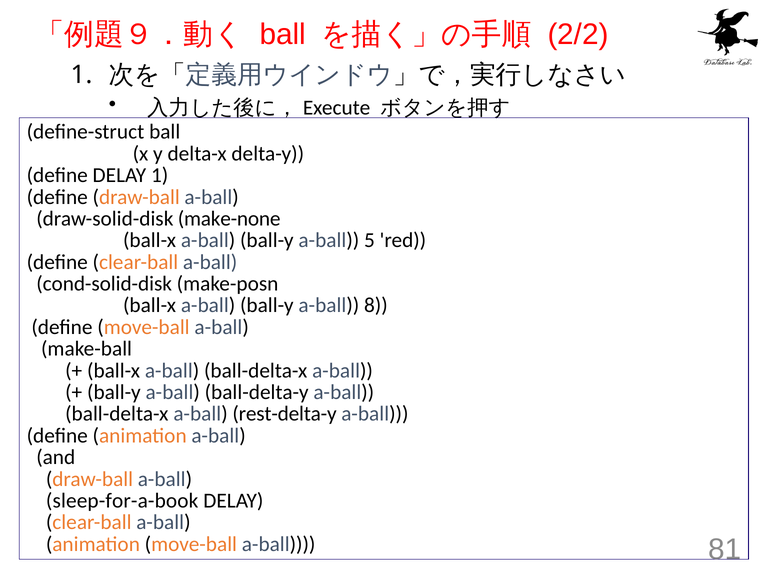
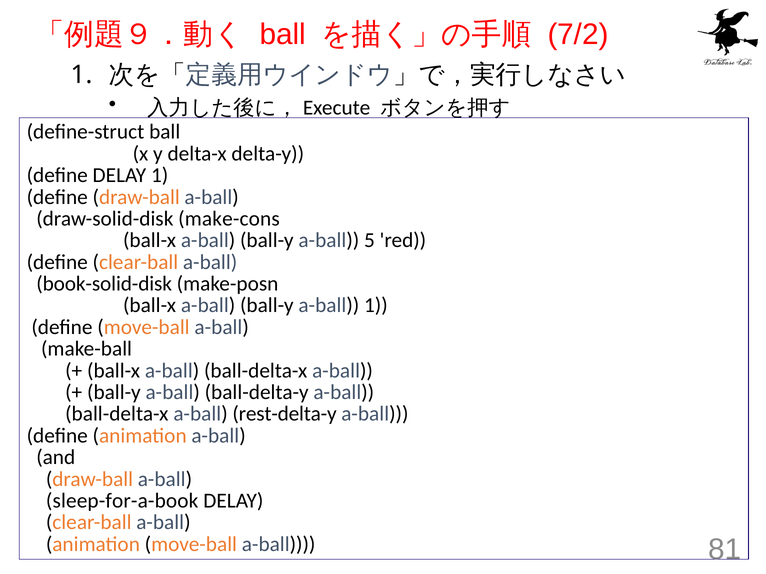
2/2: 2/2 -> 7/2 (578, 34)
make-none: make-none -> make-cons (229, 219)
cond-solid-disk: cond-solid-disk -> book-solid-disk (104, 284)
a-ball 8: 8 -> 1 (376, 306)
